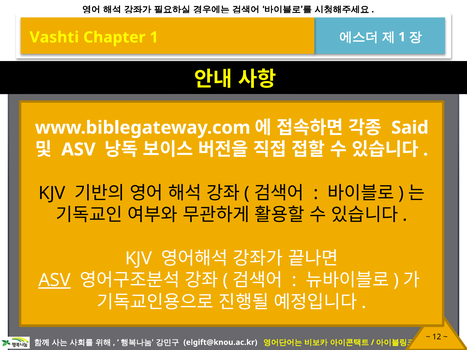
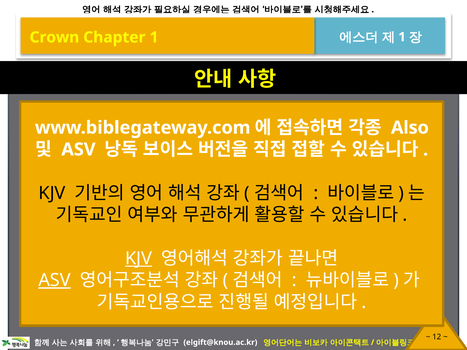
Vashti: Vashti -> Crown (54, 37)
Said: Said -> Also (410, 128)
KJV underline: none -> present (139, 259)
